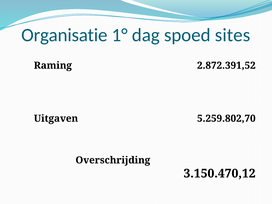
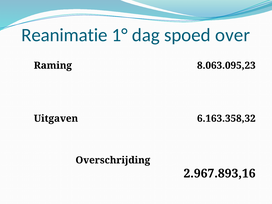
Organisatie: Organisatie -> Reanimatie (64, 35)
sites: sites -> over (233, 35)
2.872.391,52: 2.872.391,52 -> 8.063.095,23 (226, 65)
5.259.802,70: 5.259.802,70 -> 6.163.358,32 (226, 118)
3.150.470,12: 3.150.470,12 -> 2.967.893,16 (220, 173)
